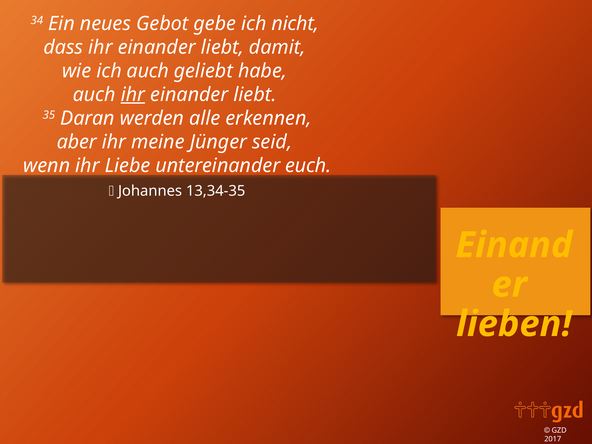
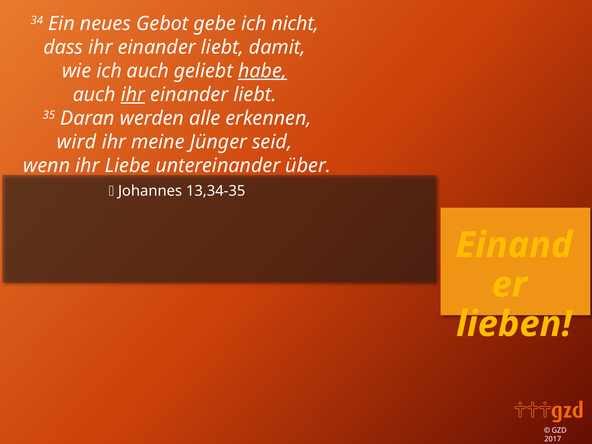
habe underline: none -> present (262, 71)
aber: aber -> wird (77, 142)
euch: euch -> über (308, 166)
